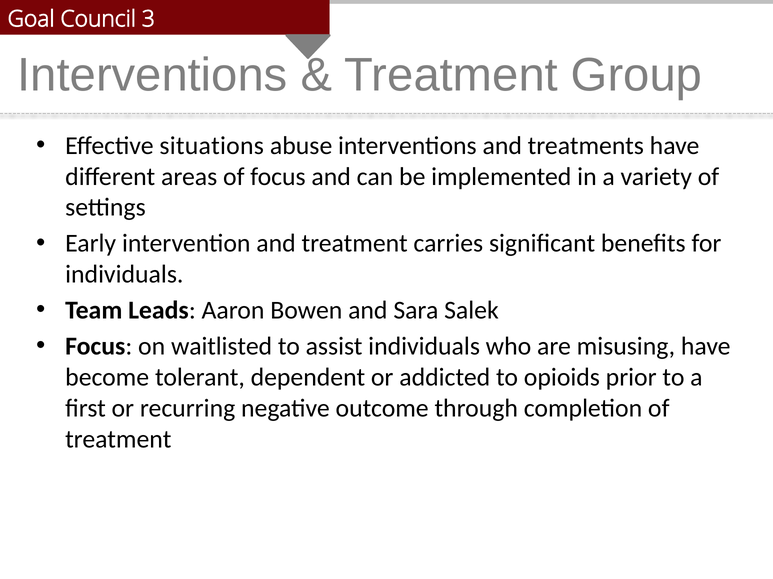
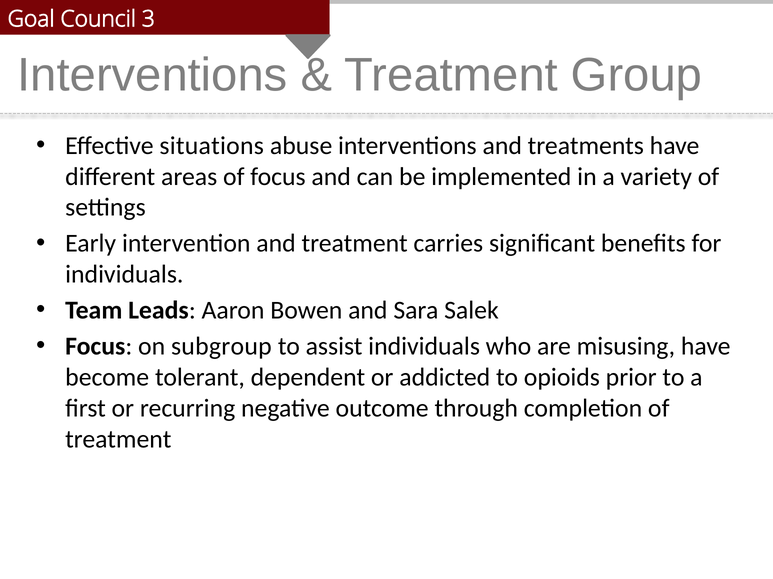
waitlisted: waitlisted -> subgroup (221, 347)
